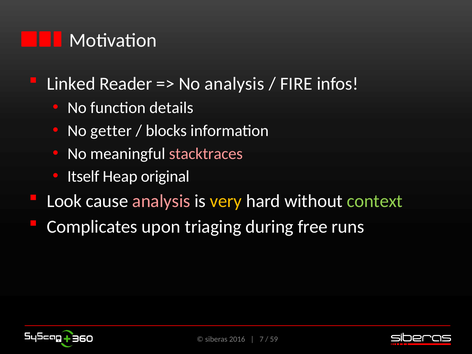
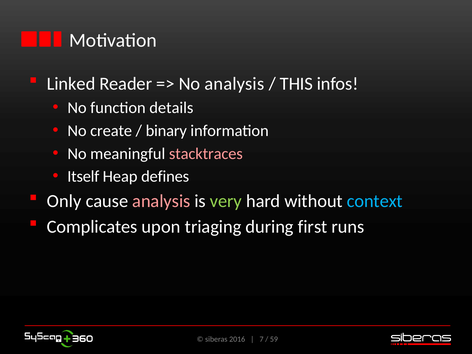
FIRE: FIRE -> THIS (296, 84)
getter: getter -> create (111, 131)
blocks: blocks -> binary (166, 131)
original: original -> defines (165, 177)
Look: Look -> Only (64, 201)
very colour: yellow -> light green (226, 201)
context colour: light green -> light blue (375, 201)
free: free -> first (313, 227)
